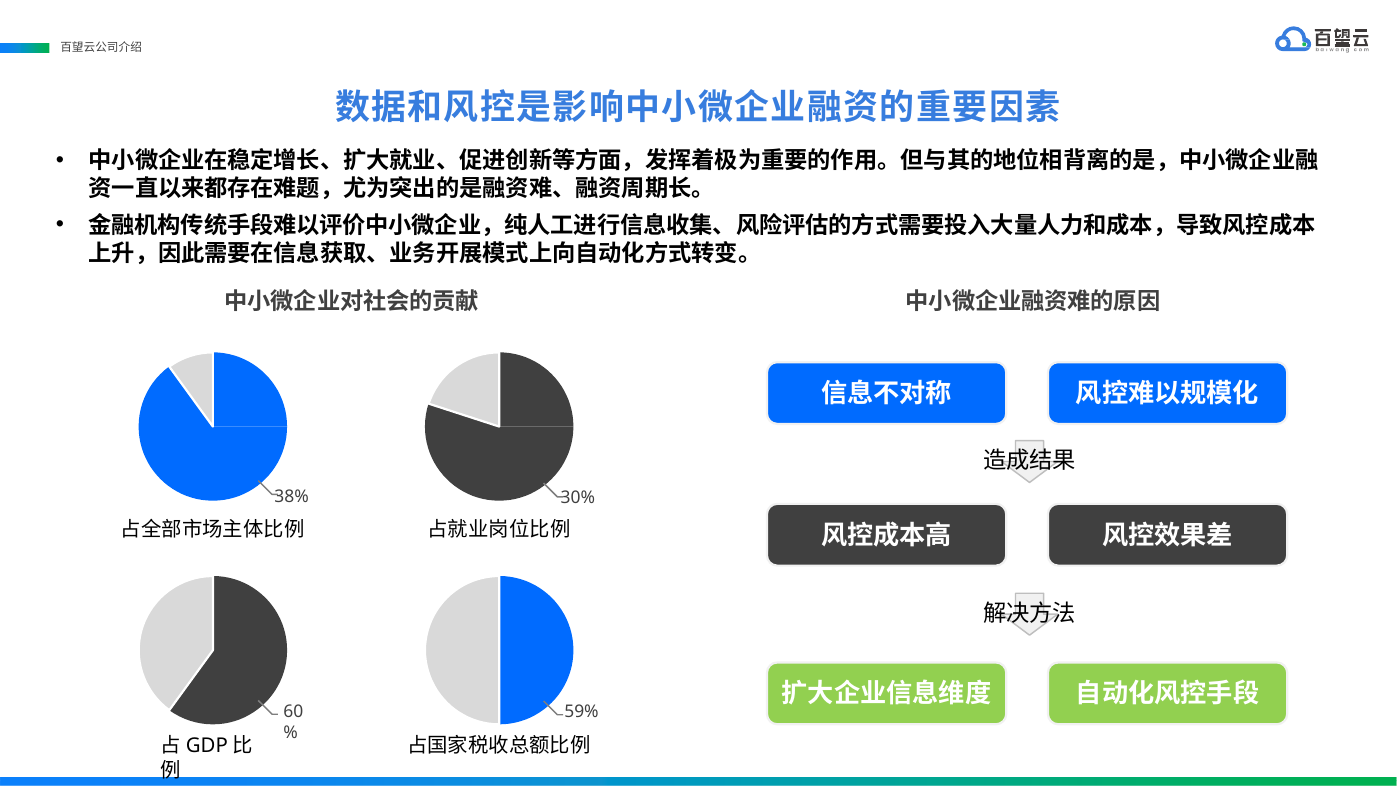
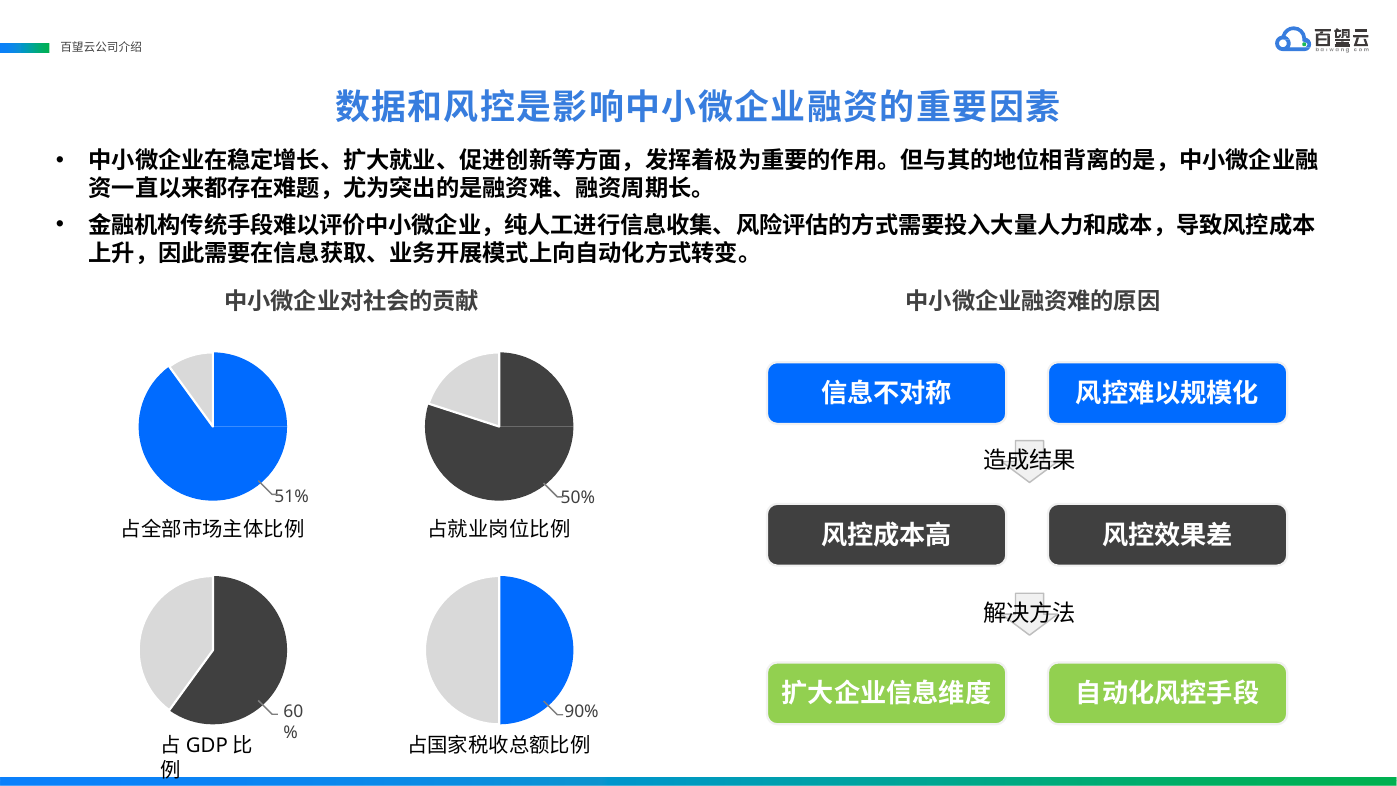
38%: 38% -> 51% (292, 497)
30%: 30% -> 50% (578, 499)
59%: 59% -> 90% (582, 712)
